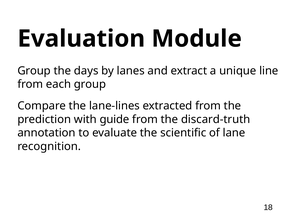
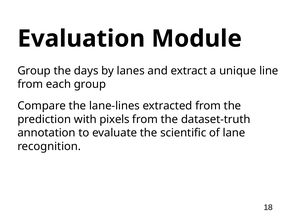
guide: guide -> pixels (115, 120)
discard-truth: discard-truth -> dataset-truth (216, 120)
